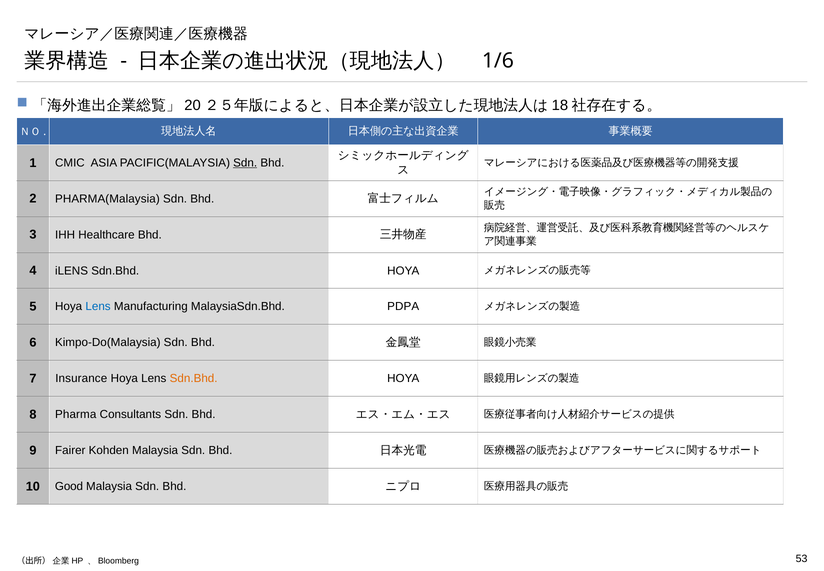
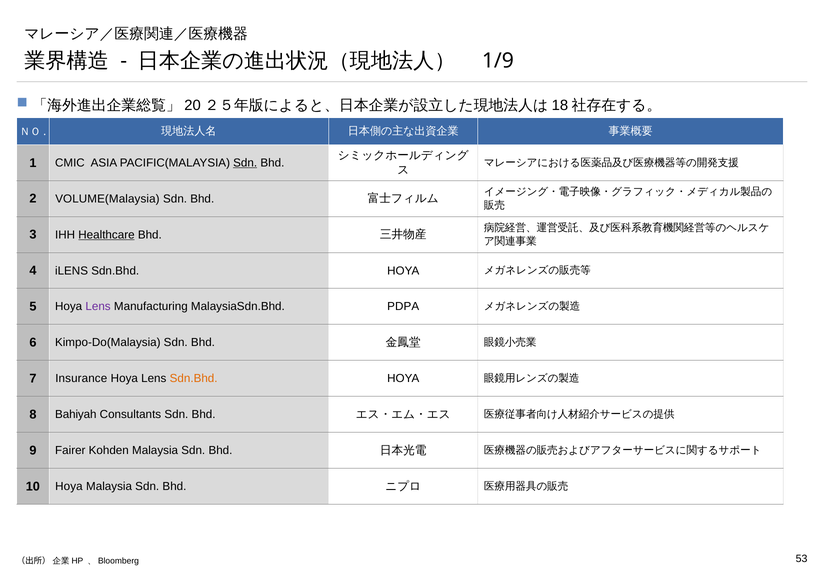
1/6: 1/6 -> 1/9 (498, 61)
PHARMA(Malaysia: PHARMA(Malaysia -> VOLUME(Malaysia (107, 199)
Healthcare underline: none -> present (106, 234)
Lens colour: blue -> purple (98, 306)
Pharma: Pharma -> Bahiyah (76, 414)
10 Good: Good -> Hoya (69, 486)
